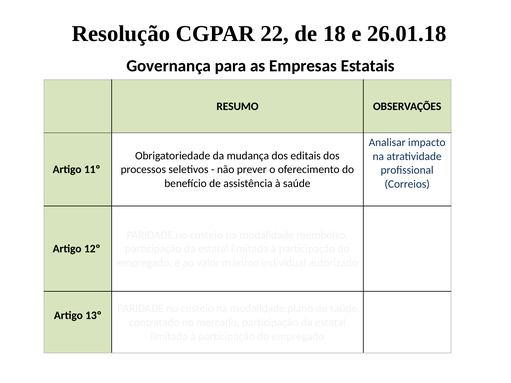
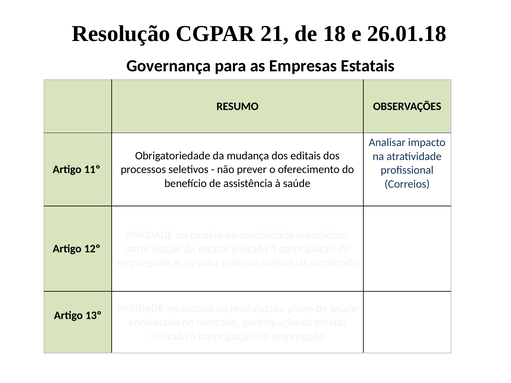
22: 22 -> 21 (275, 34)
